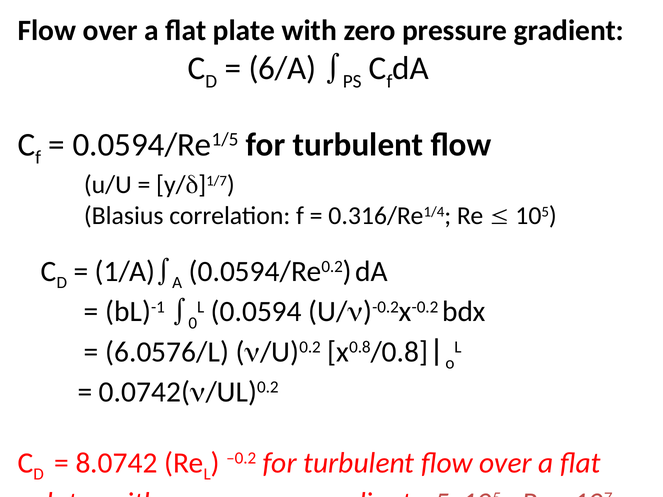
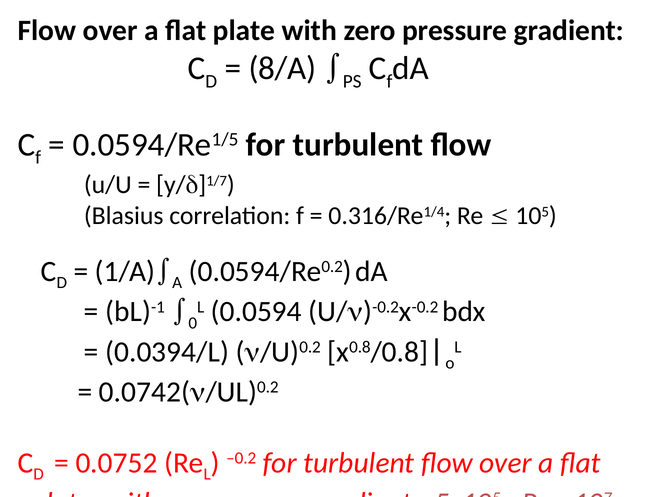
6/A: 6/A -> 8/A (282, 69)
6.0576/L: 6.0576/L -> 0.0394/L (167, 352)
8.0742: 8.0742 -> 0.0752 (117, 463)
